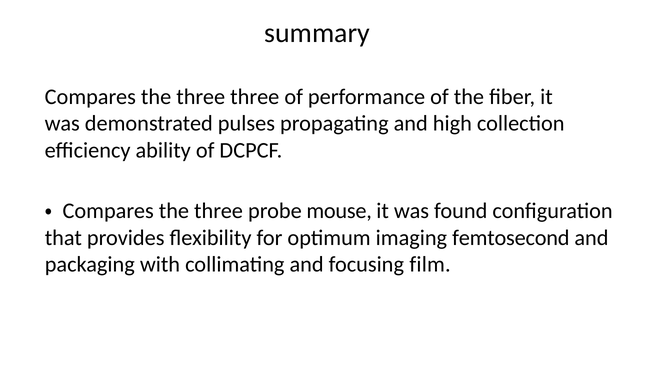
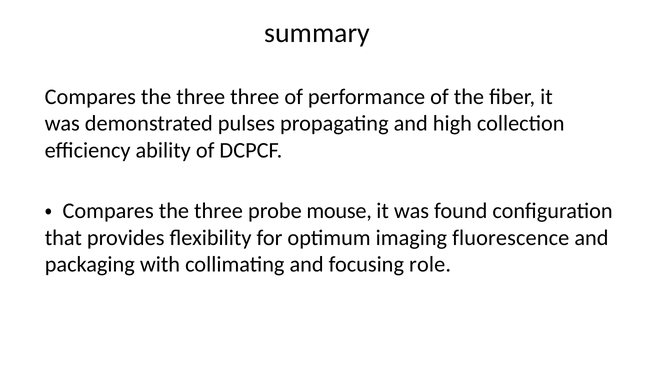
femtosecond: femtosecond -> fluorescence (511, 238)
film: film -> role (430, 265)
